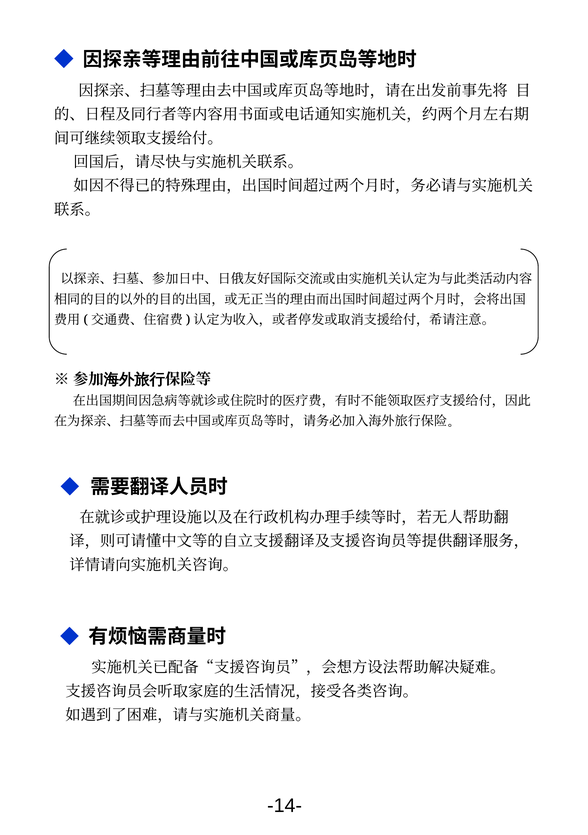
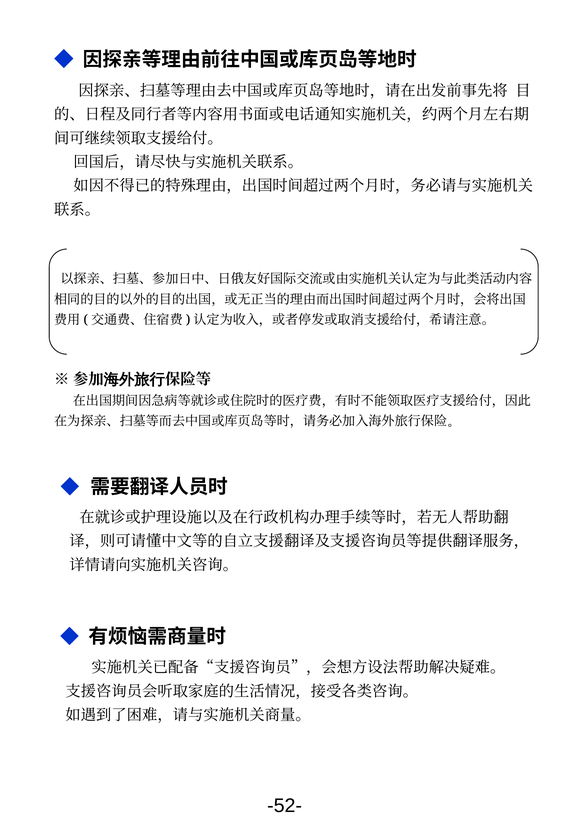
-14-: -14- -> -52- (285, 806)
